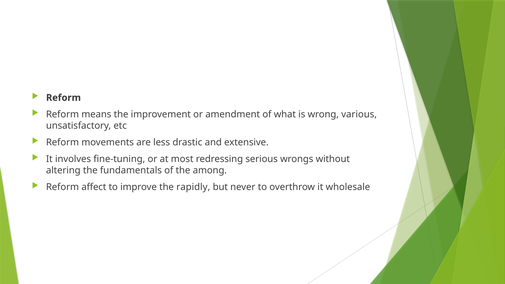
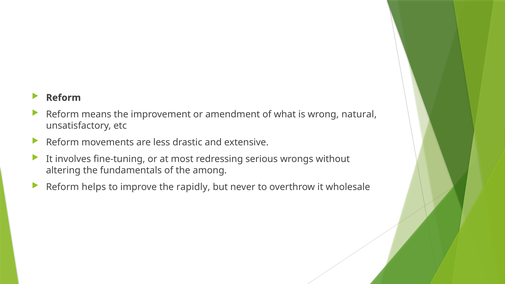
various: various -> natural (359, 114)
affect: affect -> helps (94, 187)
